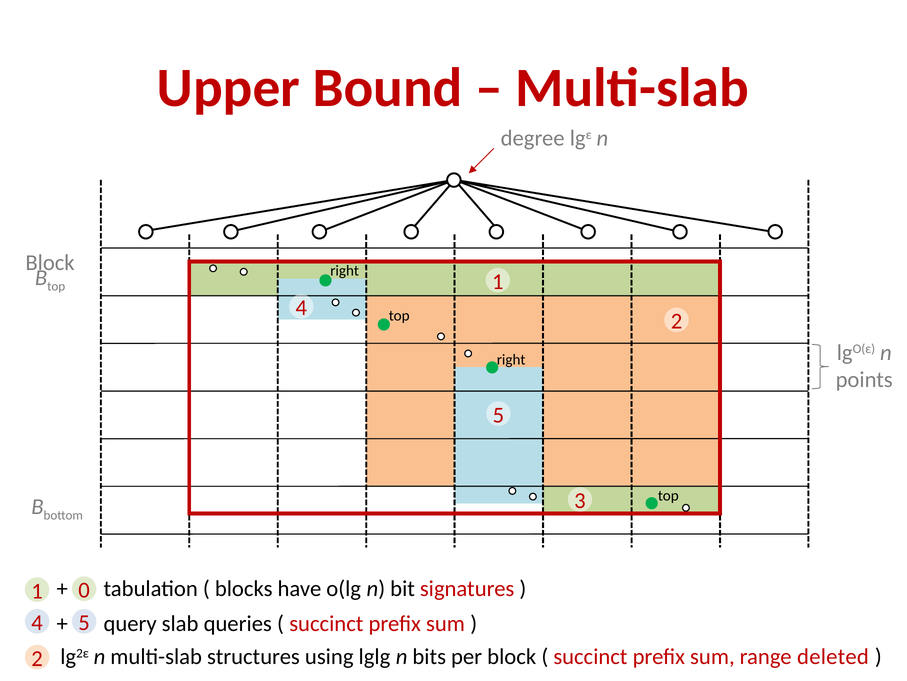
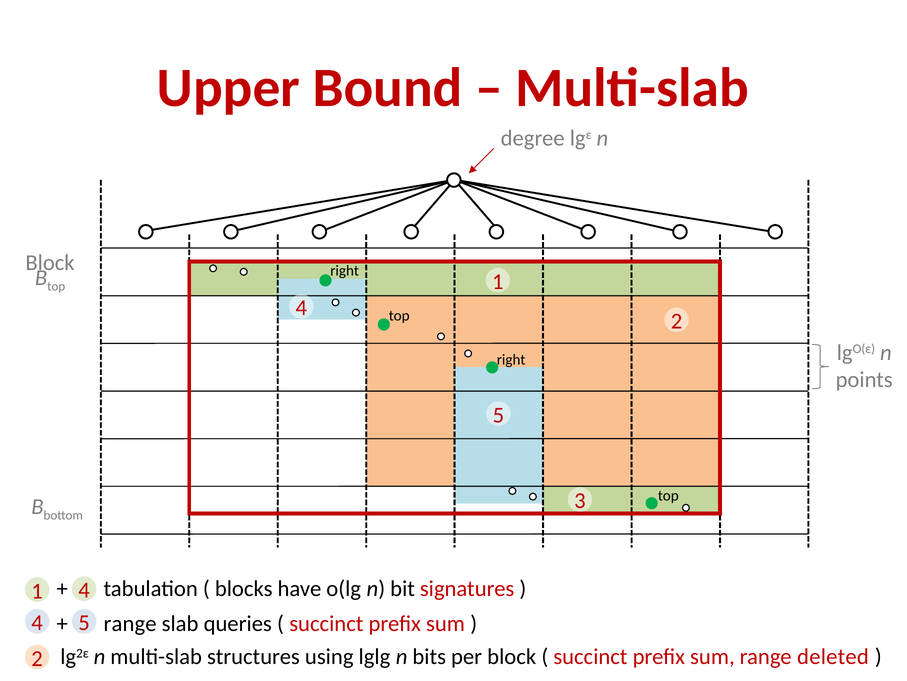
1 0: 0 -> 4 (84, 590)
query: query -> range (130, 623)
